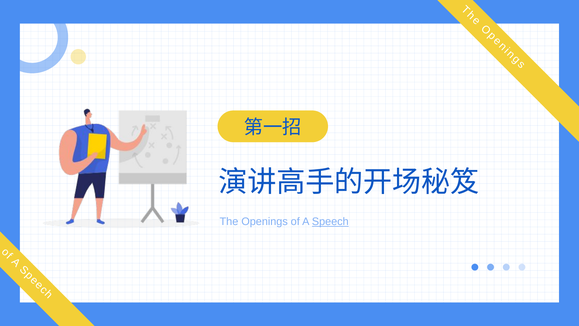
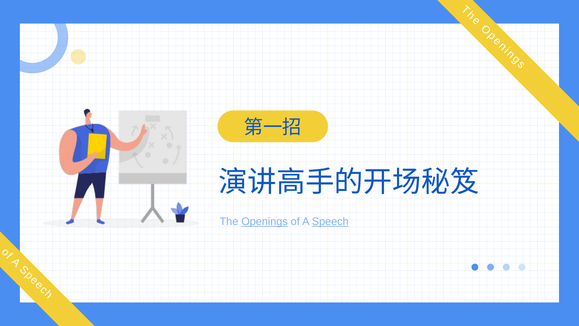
Openings underline: none -> present (265, 221)
